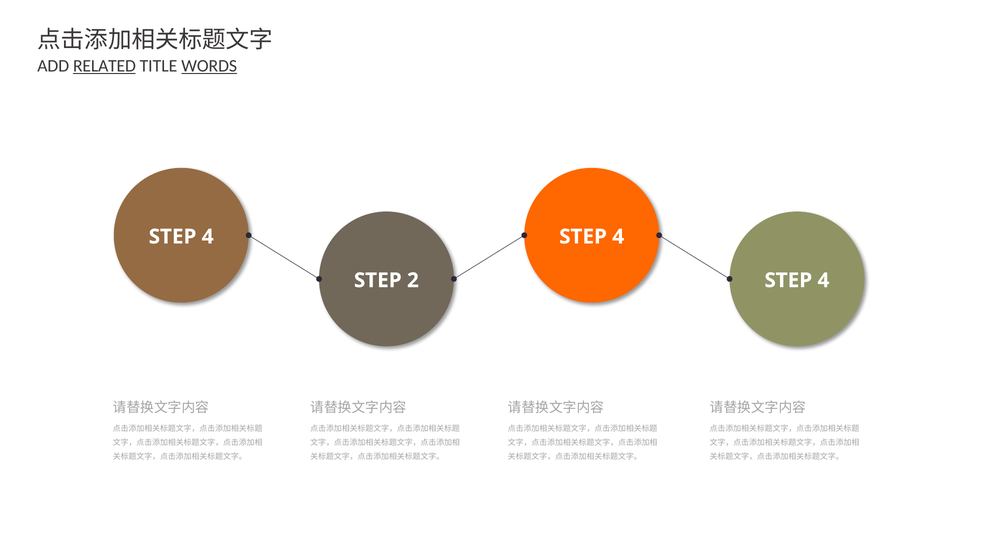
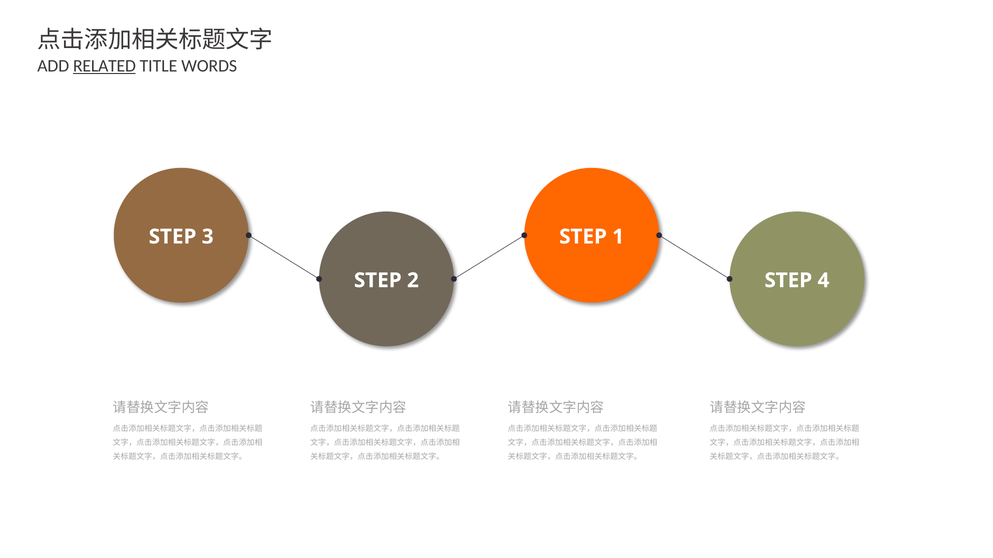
WORDS underline: present -> none (209, 66)
4: 4 -> 3 (208, 237)
4: 4 -> 1 (618, 237)
